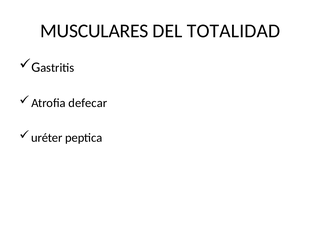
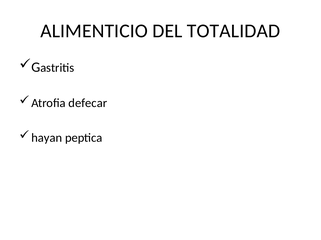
MUSCULARES: MUSCULARES -> ALIMENTICIO (94, 31)
uréter: uréter -> hayan (47, 138)
